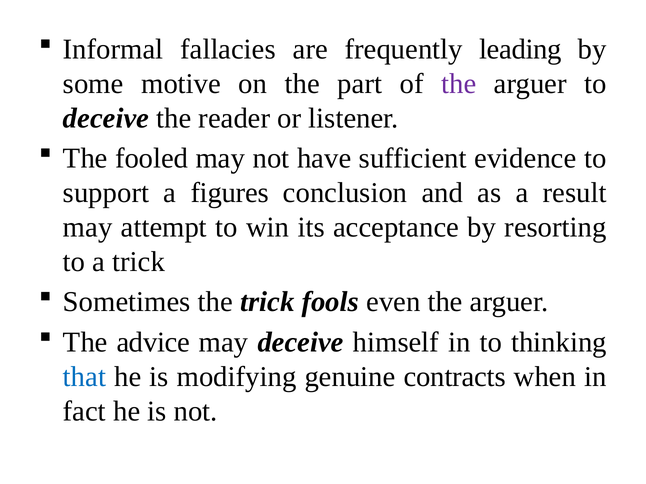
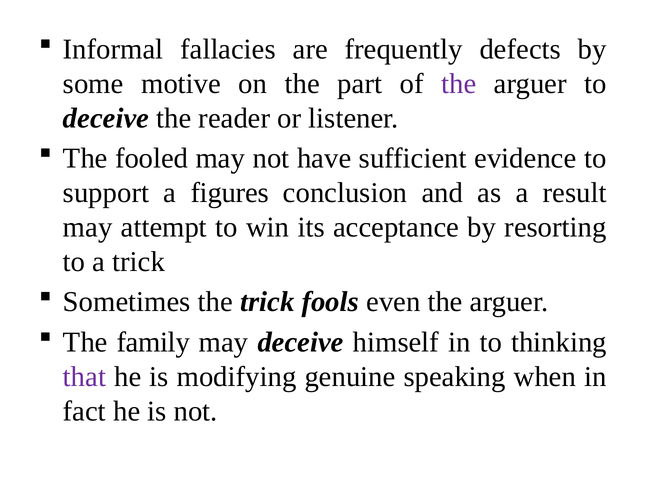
leading: leading -> defects (520, 49)
advice: advice -> family (153, 343)
that colour: blue -> purple (85, 377)
contracts: contracts -> speaking (455, 377)
